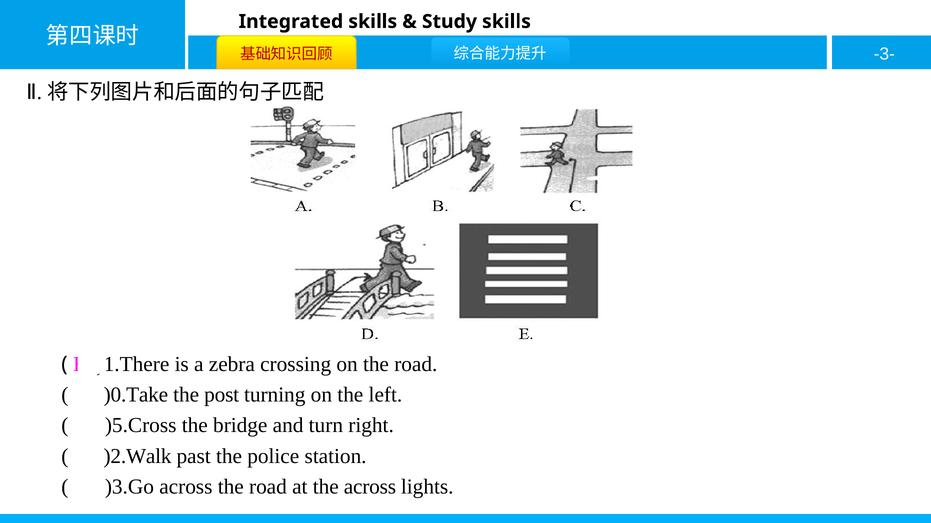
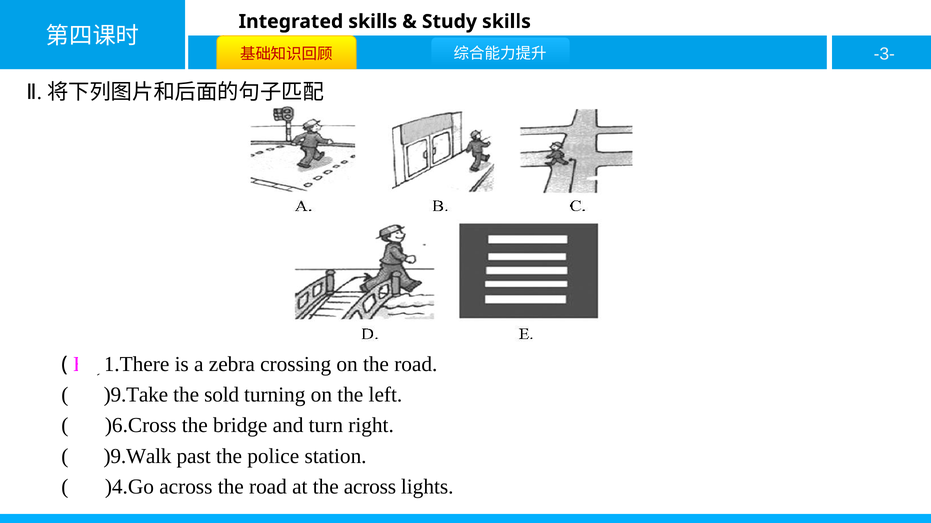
)0.Take: )0.Take -> )9.Take (136, 395)
post: post -> sold (222, 395)
)5.Cross: )5.Cross -> )6.Cross (141, 426)
)2.Walk: )2.Walk -> )9.Walk (138, 457)
)3.Go: )3.Go -> )4.Go (129, 487)
